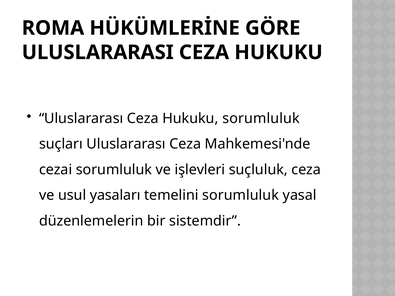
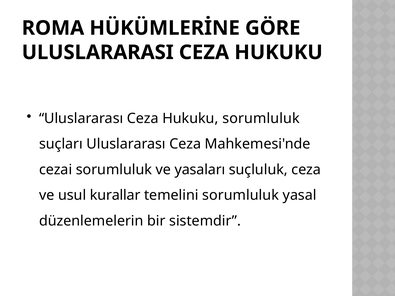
işlevleri: işlevleri -> yasaları (200, 170)
yasaları: yasaları -> kurallar (115, 195)
